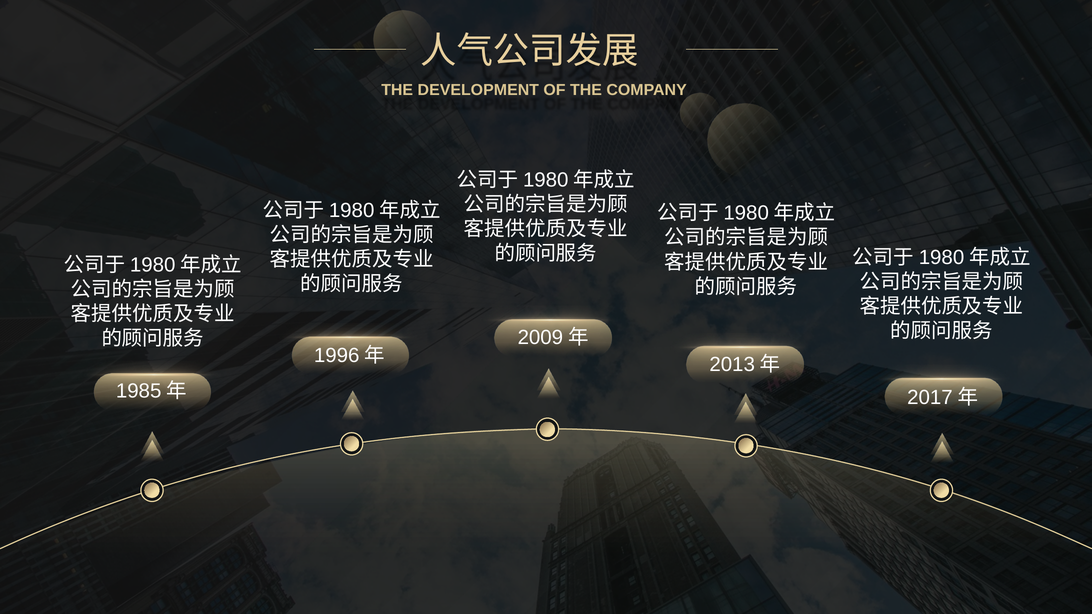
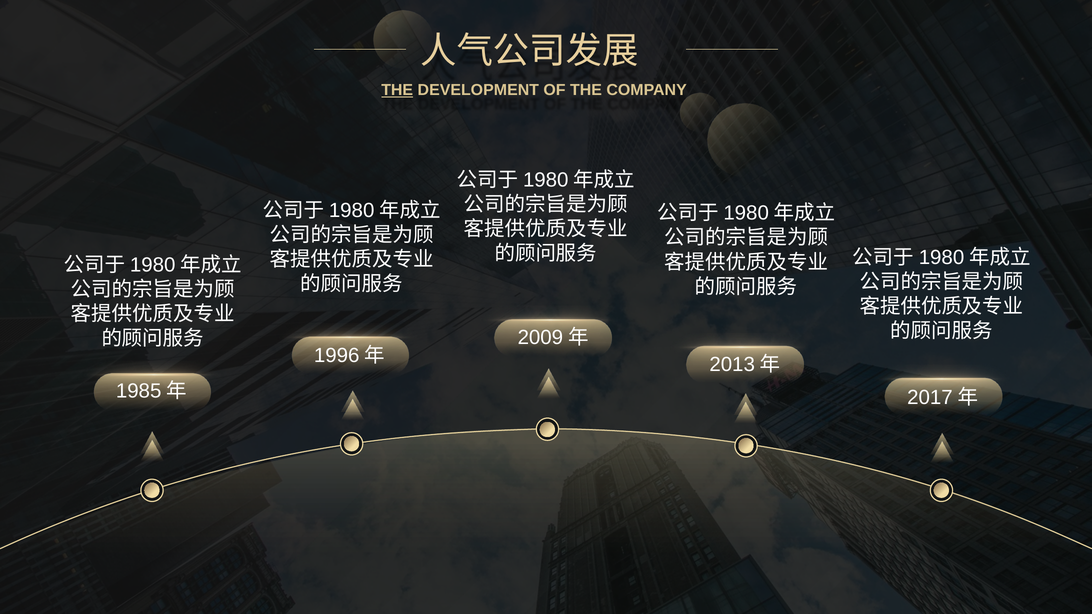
THE underline: none -> present (397, 90)
